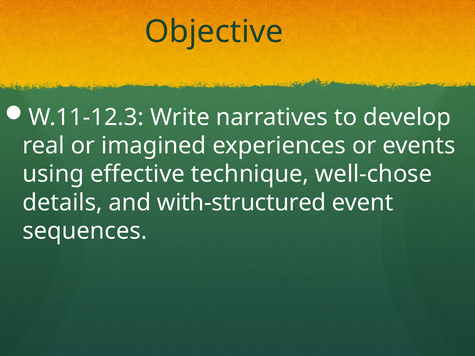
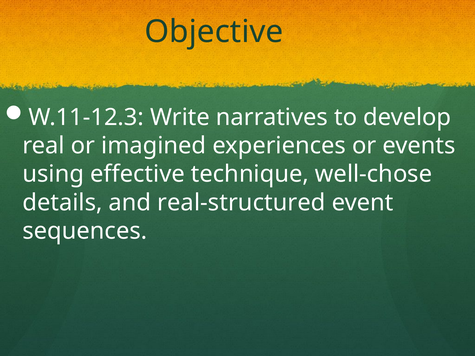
with-structured: with-structured -> real-structured (241, 203)
